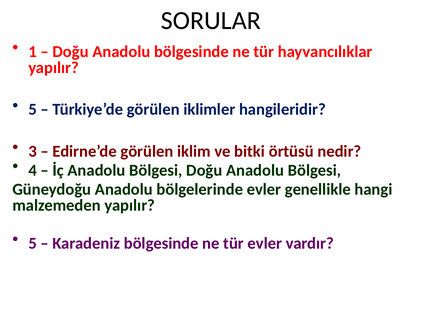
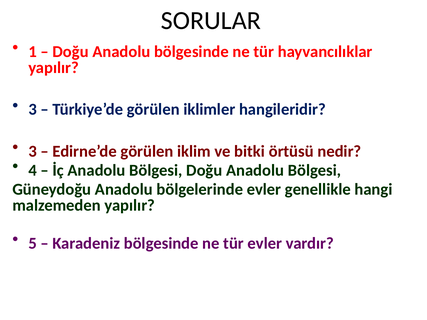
5: 5 -> 3 (33, 110)
